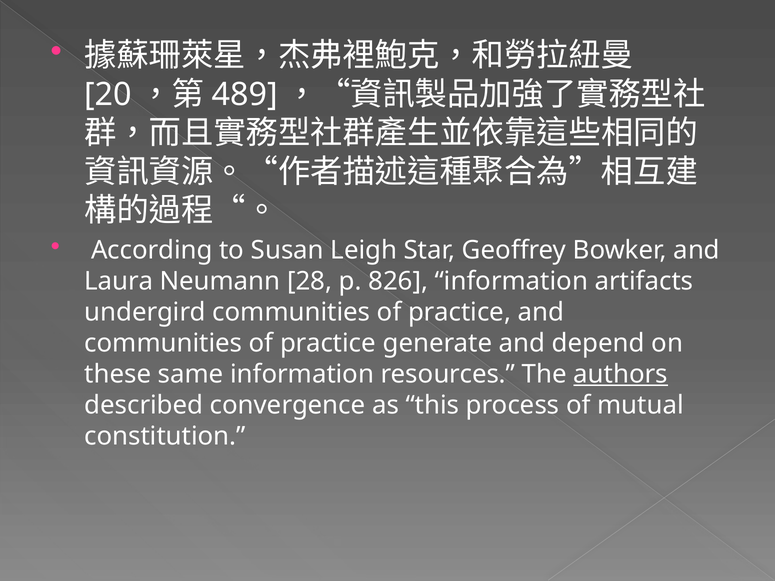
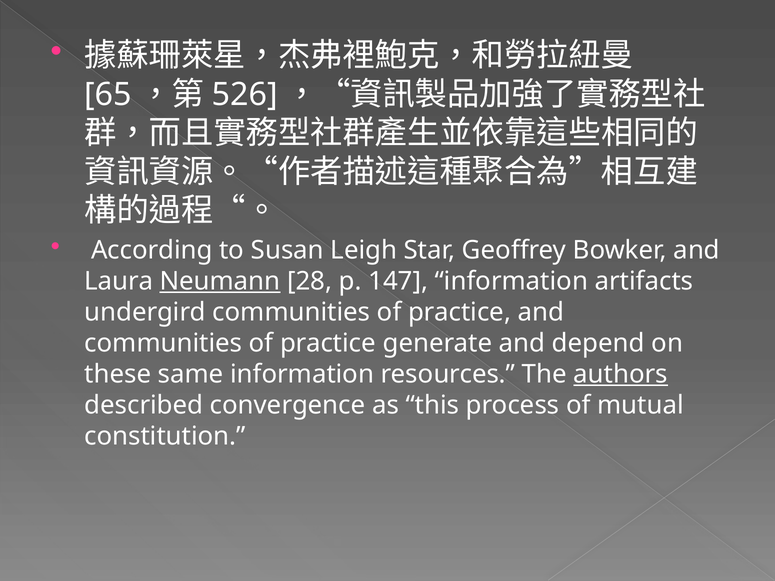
20: 20 -> 65 (108, 94)
489: 489 -> 526 (245, 94)
Neumann underline: none -> present (220, 281)
826: 826 -> 147 (398, 281)
